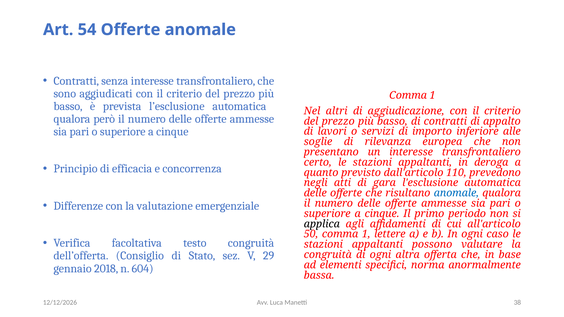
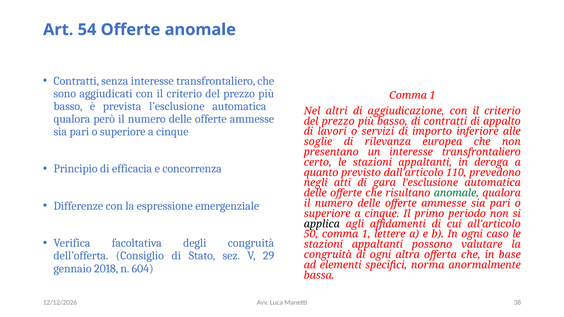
anomale colour: blue -> green (456, 193)
valutazione: valutazione -> espressione (165, 206)
testo: testo -> degli (195, 243)
